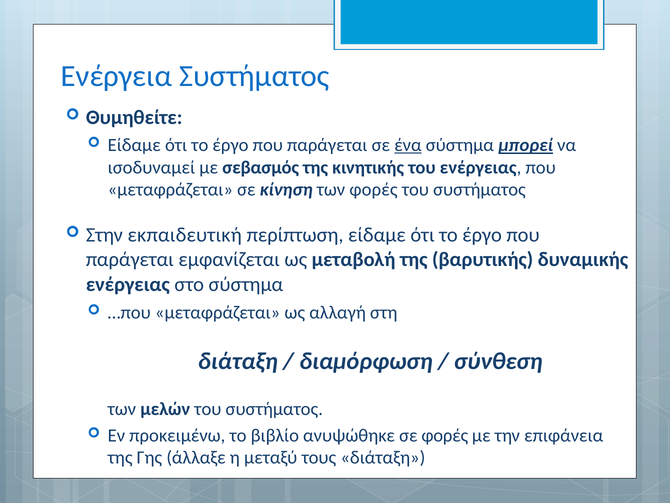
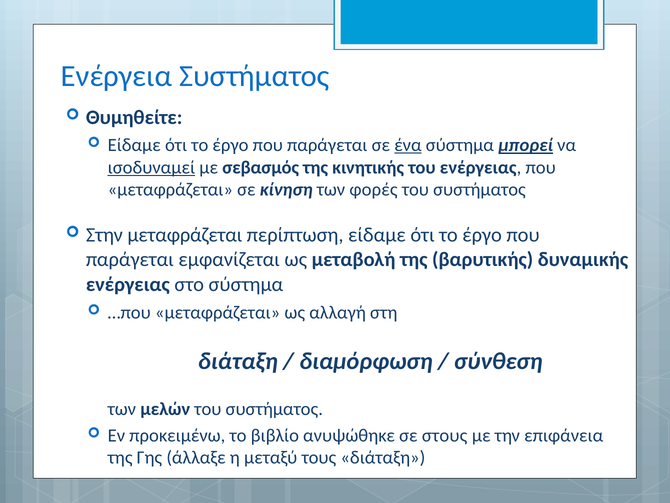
ισοδυναμεί underline: none -> present (151, 167)
Στην εκπαιδευτική: εκπαιδευτική -> μεταφράζεται (185, 235)
σε φορές: φορές -> στους (445, 435)
